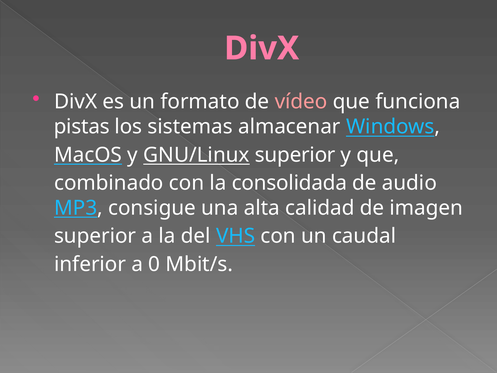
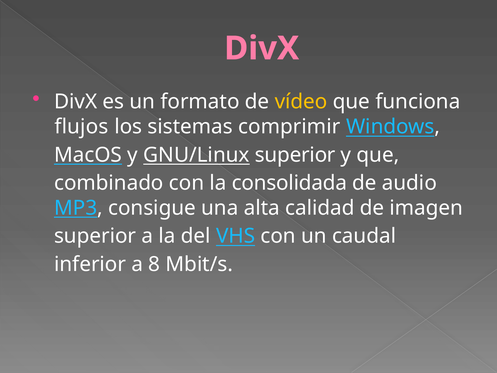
vídeo colour: pink -> yellow (301, 102)
pistas: pistas -> flujos (81, 127)
almacenar: almacenar -> comprimir (289, 127)
0: 0 -> 8 (154, 264)
